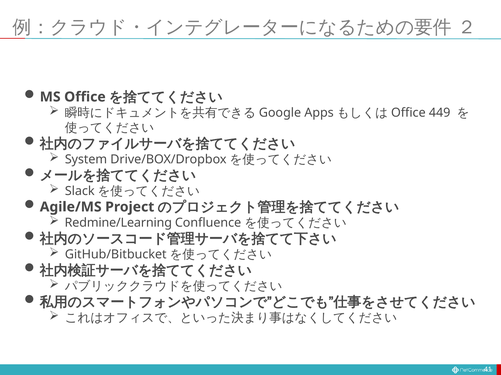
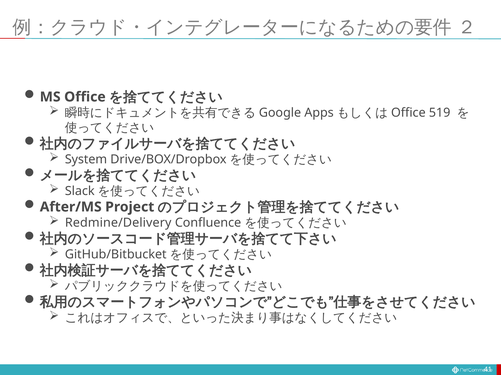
449: 449 -> 519 (440, 113)
Agile/MS: Agile/MS -> After/MS (71, 207)
Redmine/Learning: Redmine/Learning -> Redmine/Delivery (118, 223)
